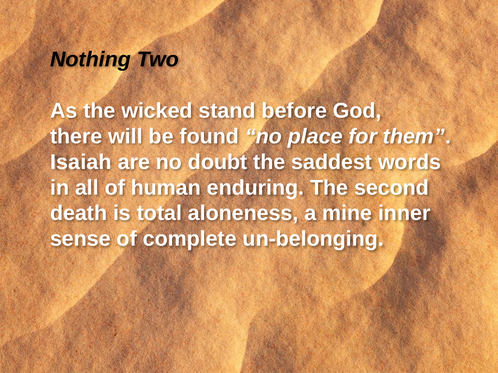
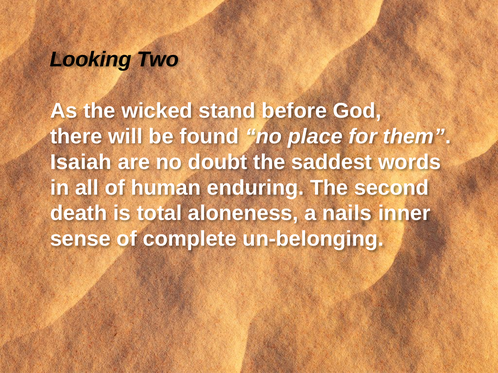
Nothing: Nothing -> Looking (91, 60)
mine: mine -> nails (347, 214)
